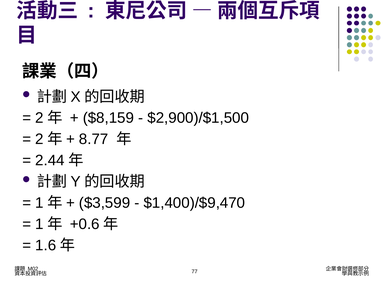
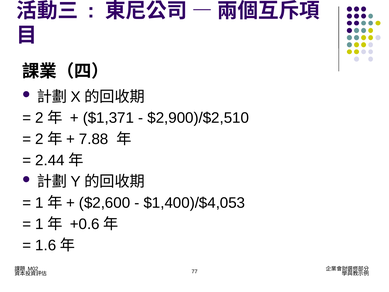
$8,159: $8,159 -> $1,371 (108, 118)
$2,900)/$1,500: $2,900)/$1,500 -> $2,900)/$2,510 (198, 118)
8.77: 8.77 -> 7.88 (94, 139)
$3,599: $3,599 -> $2,600 (105, 203)
$1,400)/$9,470: $1,400)/$9,470 -> $1,400)/$4,053 (194, 203)
